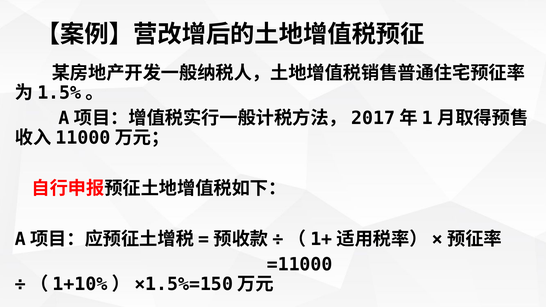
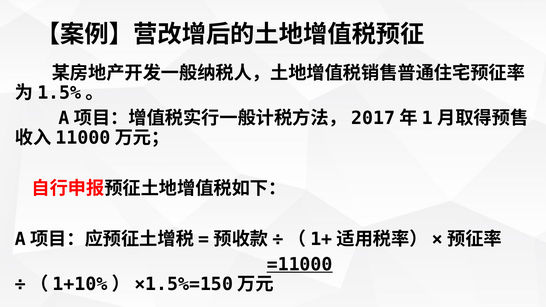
=11000 underline: none -> present (300, 265)
